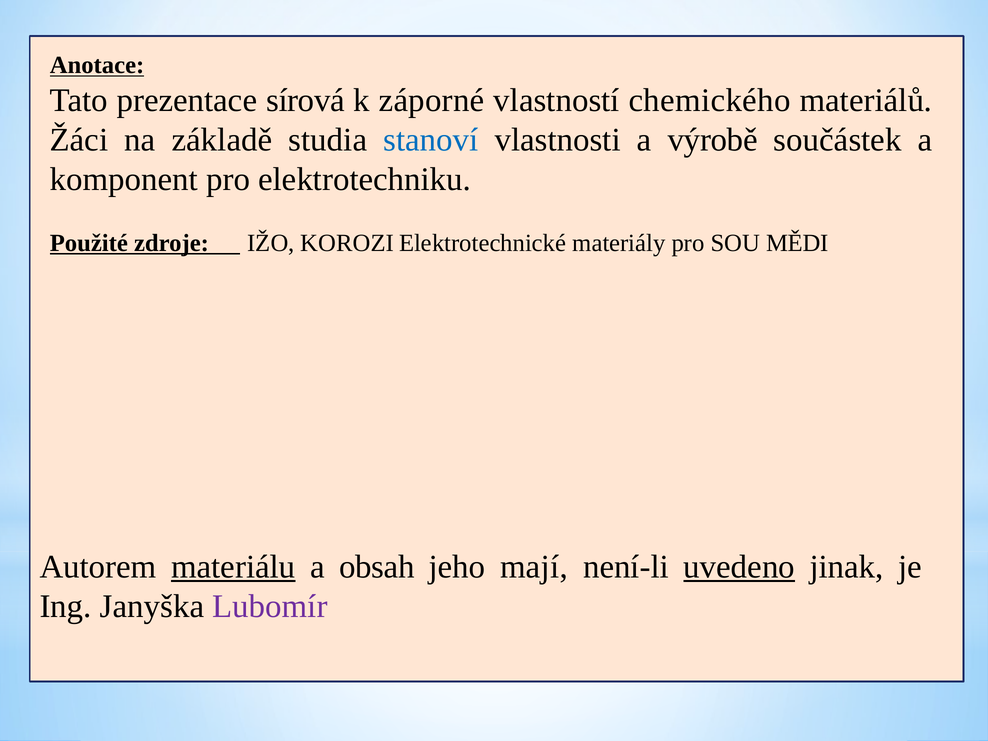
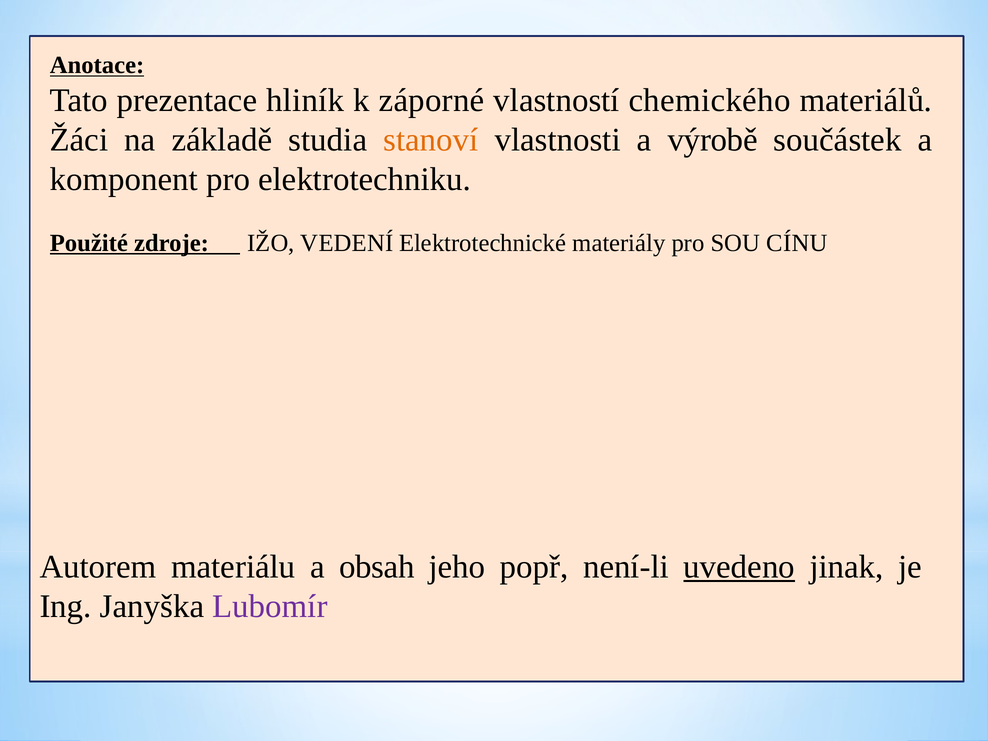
sírová: sírová -> hliník (305, 100)
stanoví colour: blue -> orange (431, 140)
KOROZI: KOROZI -> VEDENÍ (347, 243)
MĚDI: MĚDI -> CÍNU (797, 243)
materiálu underline: present -> none (233, 567)
mají: mají -> popř (534, 567)
